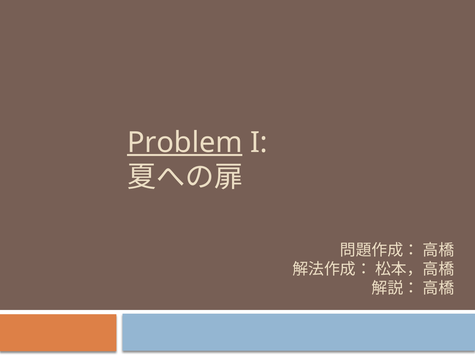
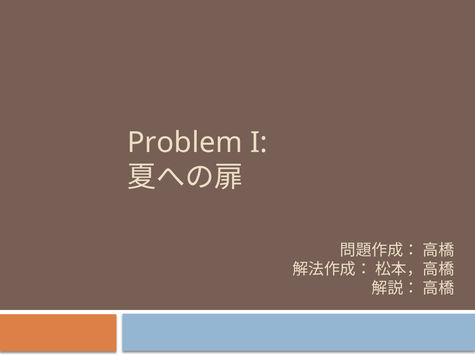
Problem underline: present -> none (185, 143)
